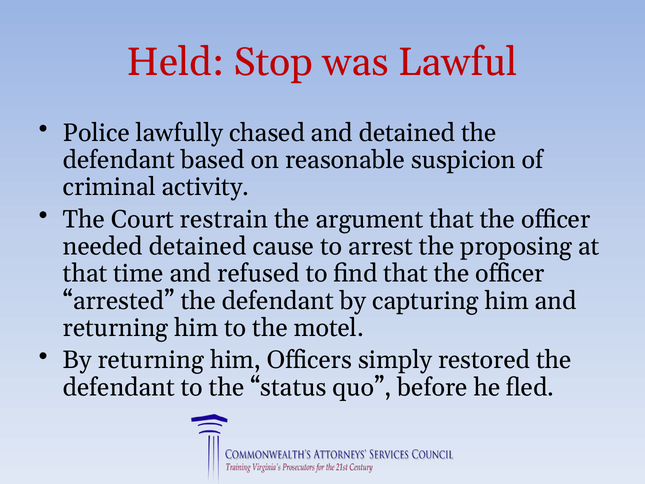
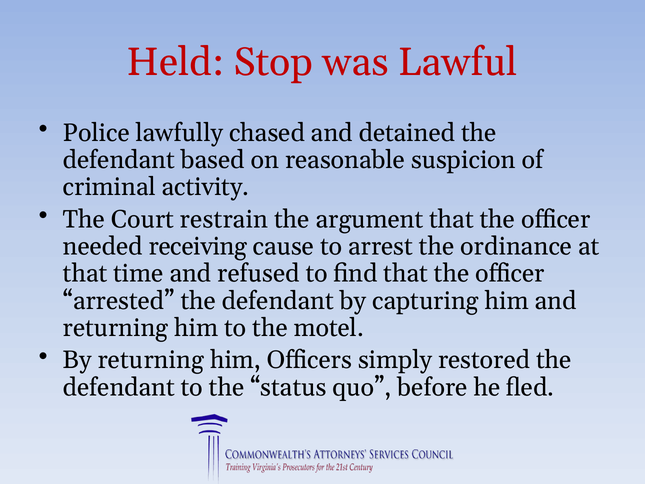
needed detained: detained -> receiving (198, 246)
proposing: proposing -> ordinance (516, 246)
